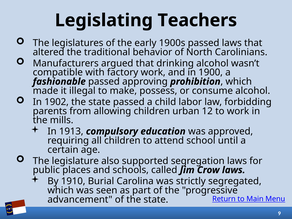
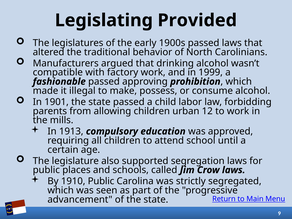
Teachers: Teachers -> Provided (197, 20)
1900: 1900 -> 1999 (211, 72)
1902: 1902 -> 1901 (57, 102)
1910 Burial: Burial -> Public (101, 181)
